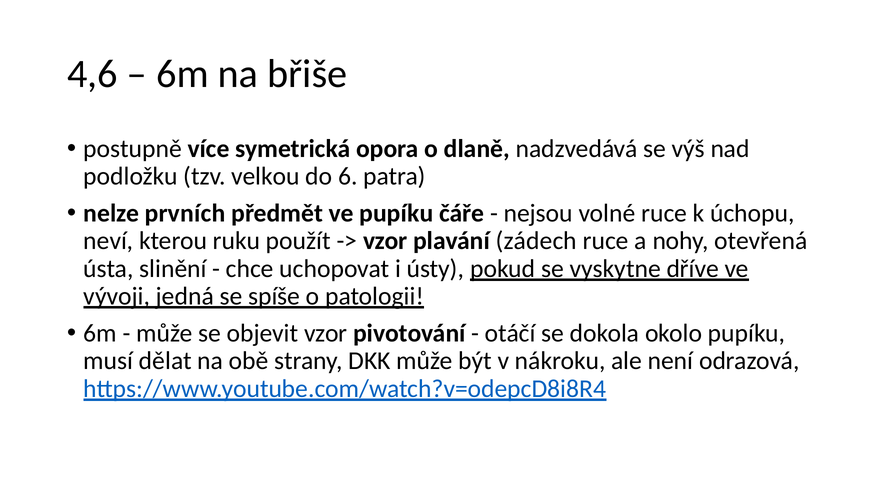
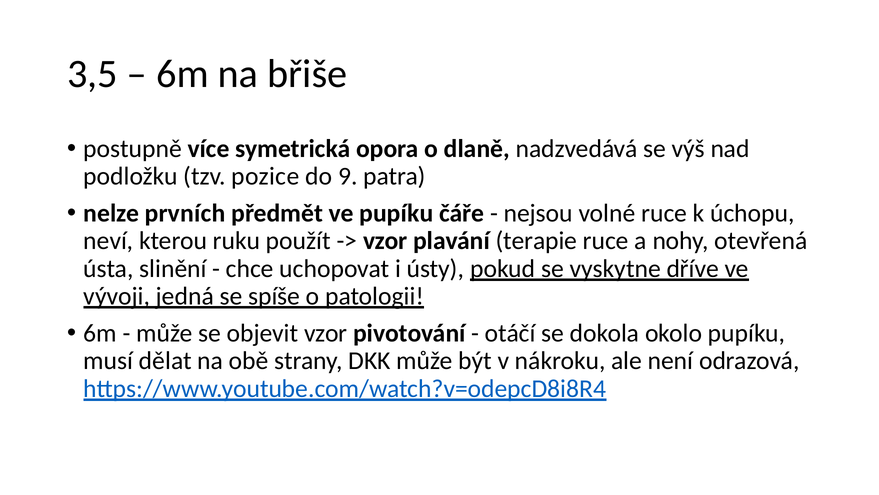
4,6: 4,6 -> 3,5 (92, 74)
velkou: velkou -> pozice (265, 176)
6: 6 -> 9 (348, 176)
zádech: zádech -> terapie (536, 241)
